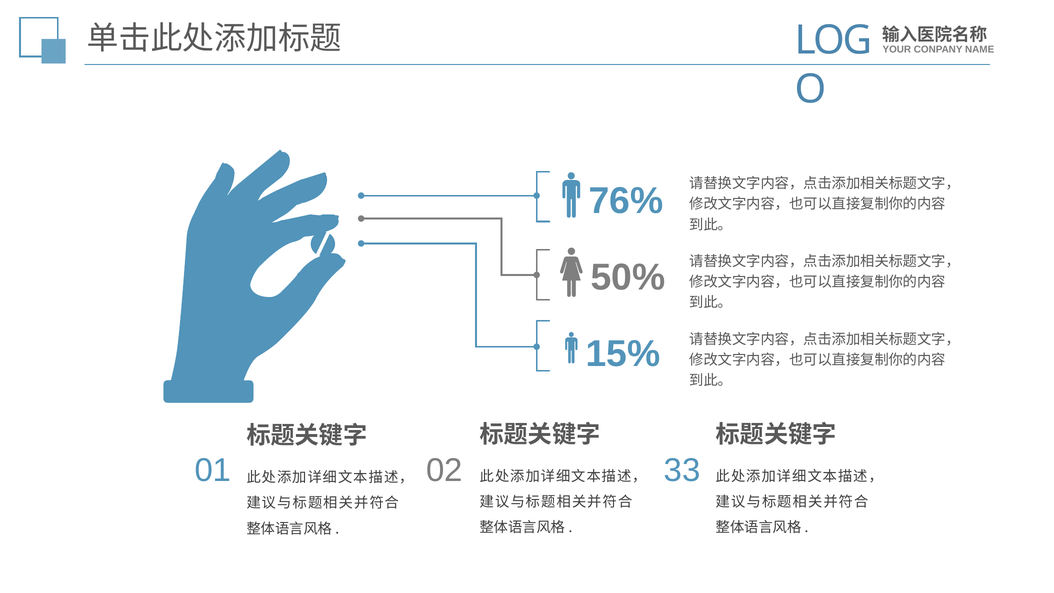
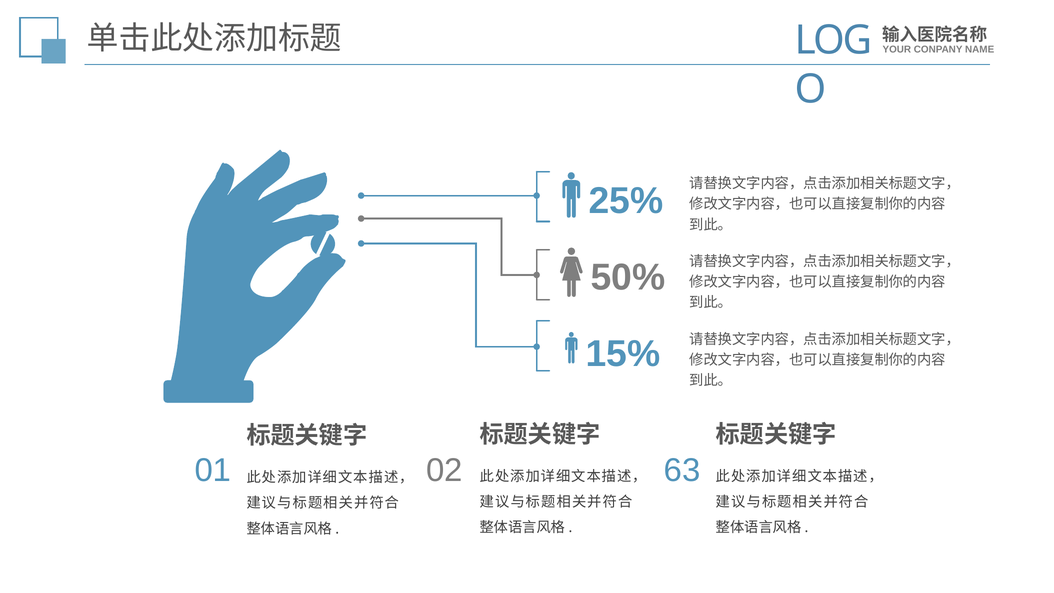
76%: 76% -> 25% (626, 201)
33: 33 -> 63 (682, 470)
